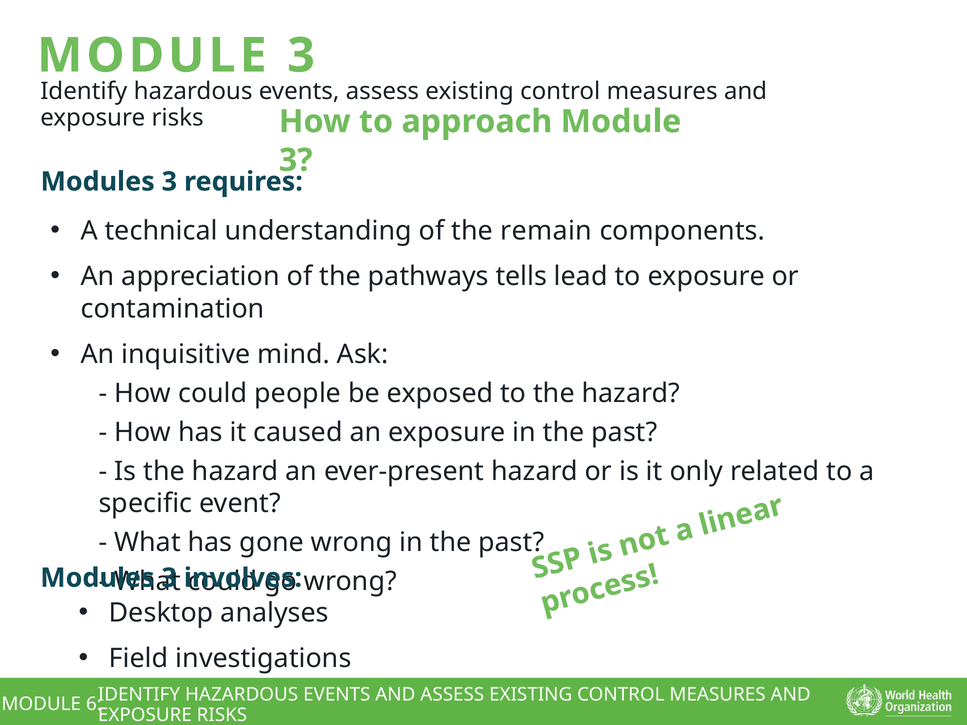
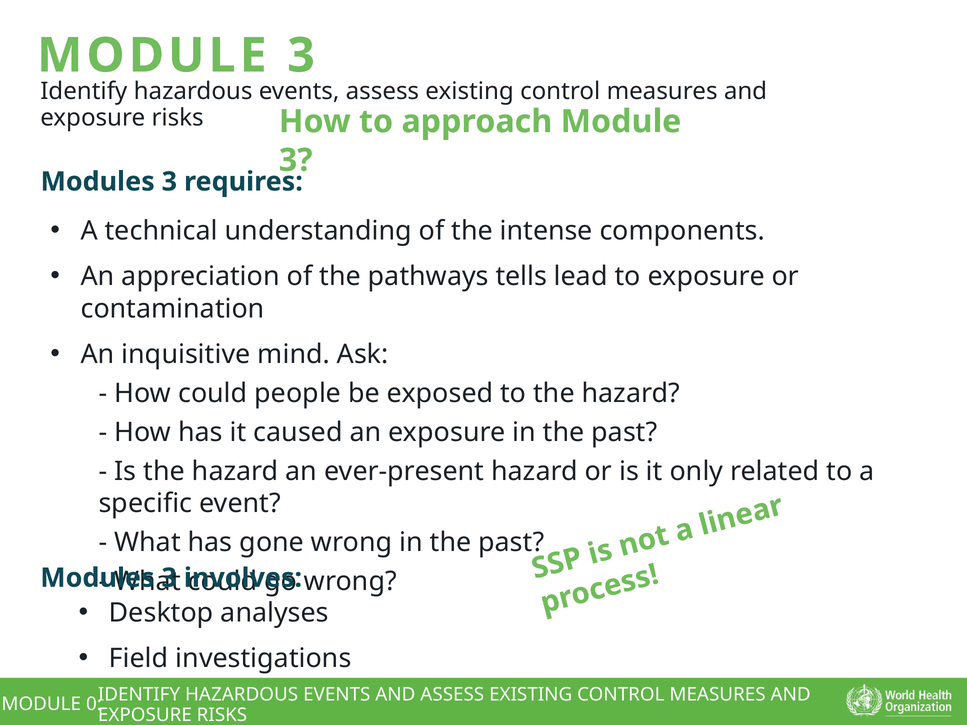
remain: remain -> intense (546, 231)
6: 6 -> 0 (94, 704)
